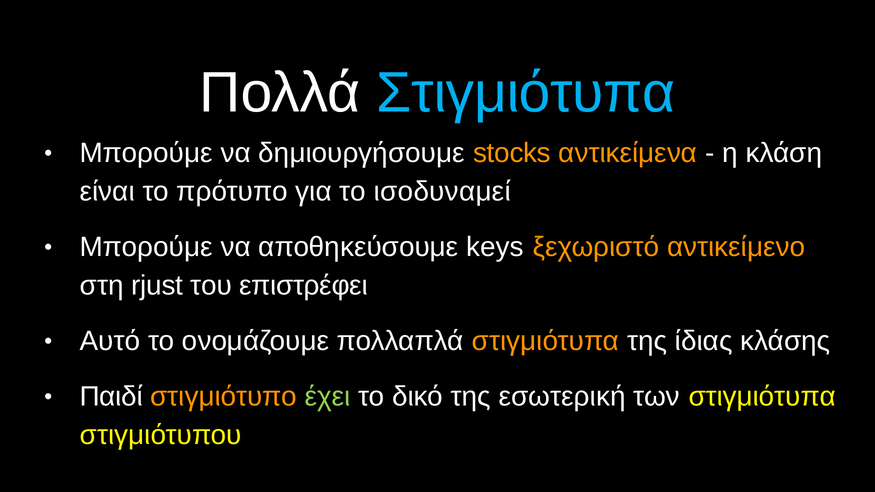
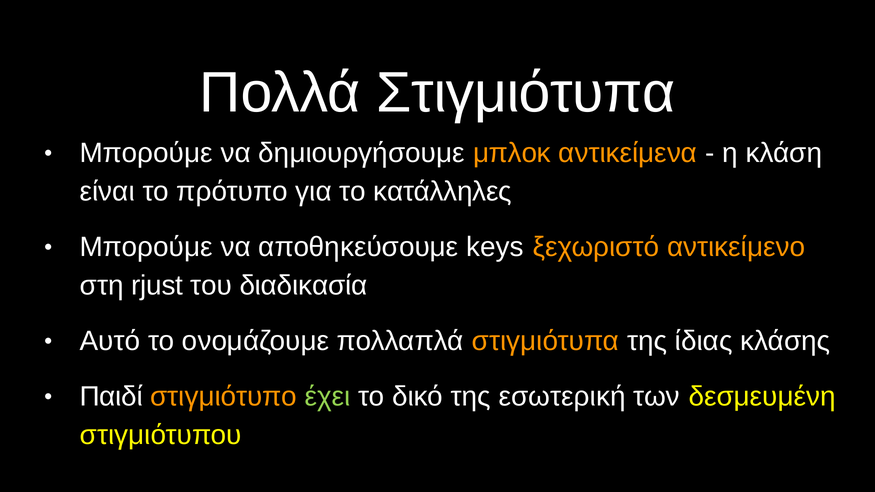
Στιγμιότυπα colour: light blue -> white (526, 93)
stocks: stocks -> μπλοκ (512, 153)
ισοδυναμεί: ισοδυναμεί -> κατάλληλες (443, 192)
επιστρέφει: επιστρέφει -> διαδικασία (303, 286)
των στιγμιότυπα: στιγμιότυπα -> δεσμευμένη (762, 397)
